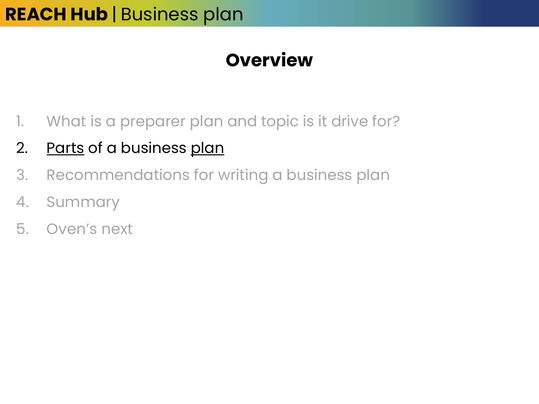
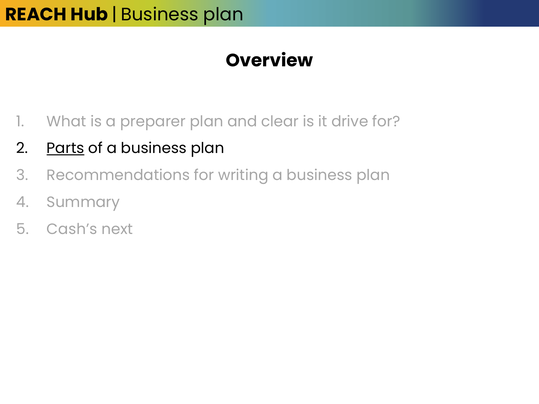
topic: topic -> clear (280, 121)
plan underline: present -> none (207, 148)
Oven’s: Oven’s -> Cash’s (72, 229)
